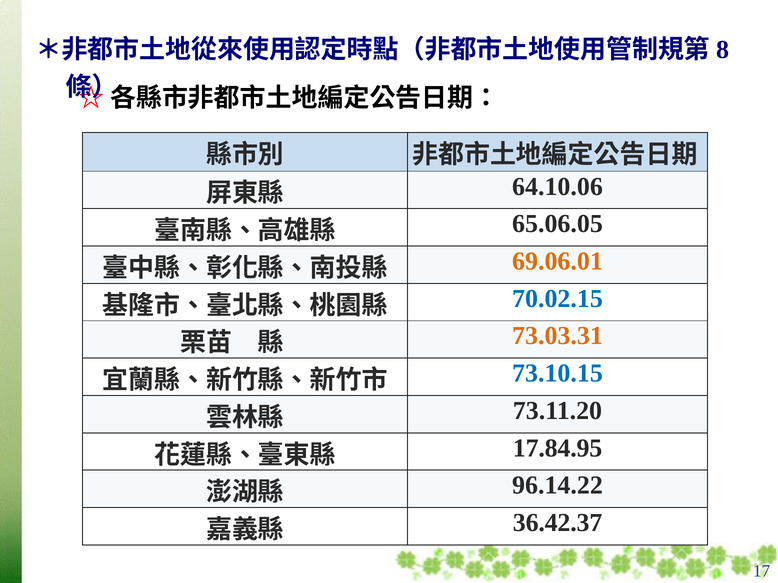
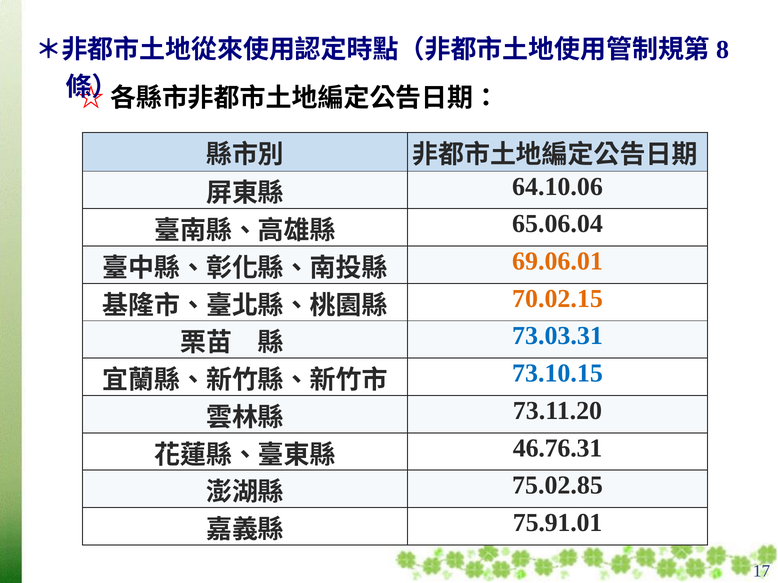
65.06.05: 65.06.05 -> 65.06.04 (557, 224)
70.02.15 colour: blue -> orange (557, 299)
73.03.31 colour: orange -> blue (557, 336)
17.84.95: 17.84.95 -> 46.76.31 (558, 448)
96.14.22: 96.14.22 -> 75.02.85 (557, 486)
36.42.37: 36.42.37 -> 75.91.01 (558, 523)
